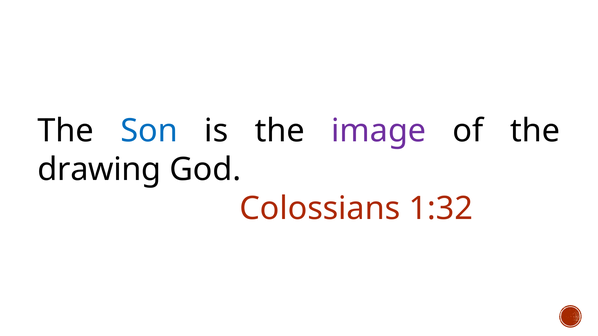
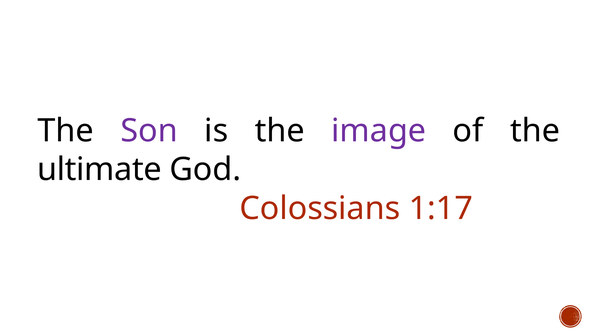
Son colour: blue -> purple (149, 131)
drawing: drawing -> ultimate (99, 170)
1:32: 1:32 -> 1:17 (441, 209)
